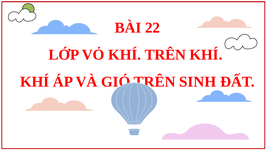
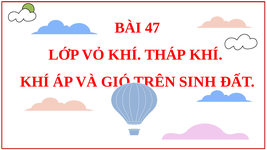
22: 22 -> 47 (153, 28)
KHÍ TRÊN: TRÊN -> THÁP (165, 55)
